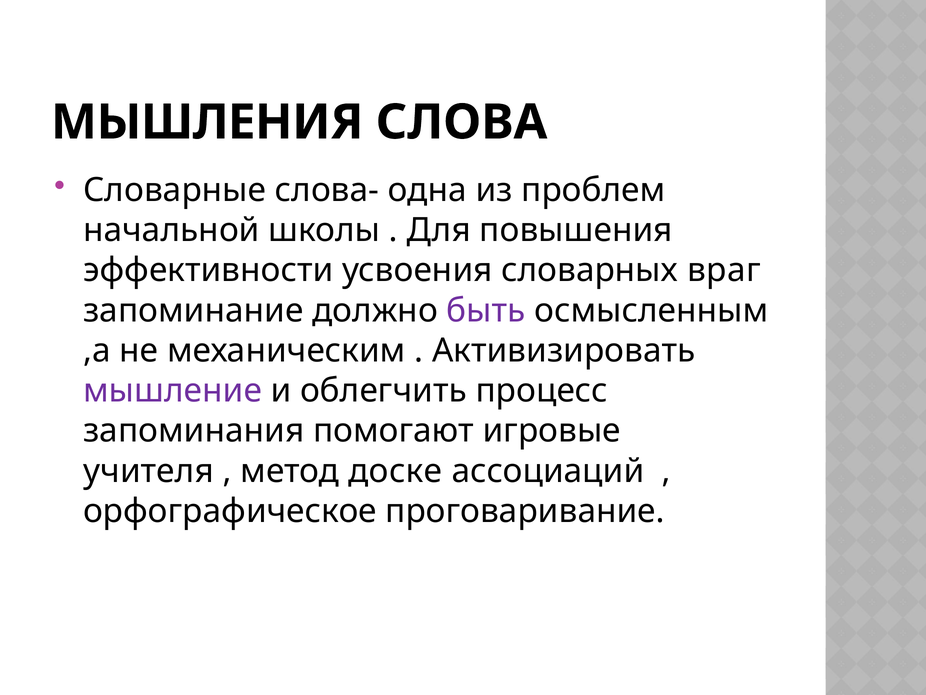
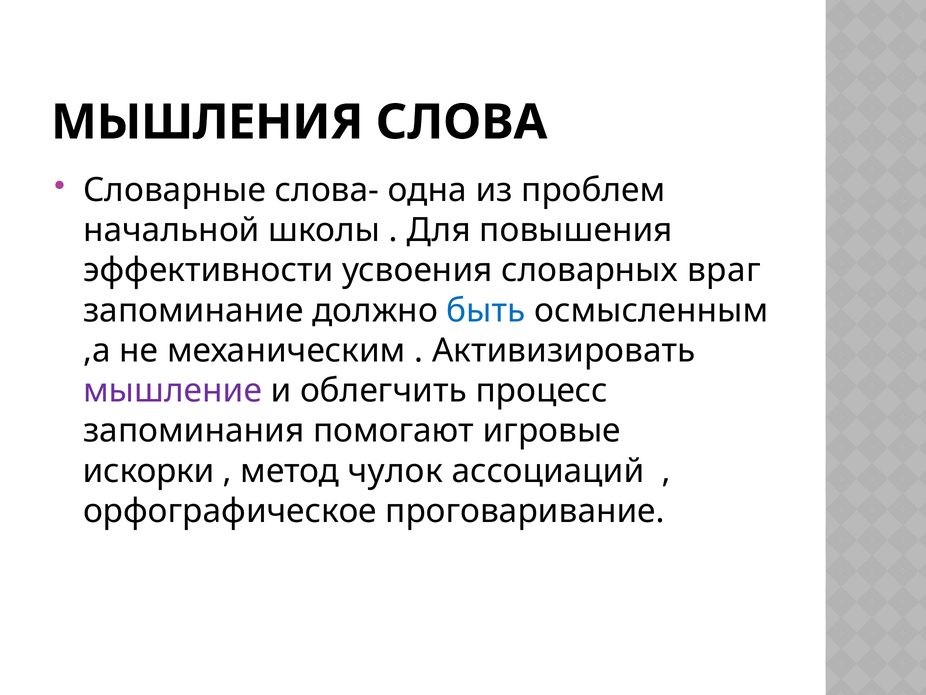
быть colour: purple -> blue (486, 310)
учителя: учителя -> искорки (149, 471)
доске: доске -> чулок (395, 471)
